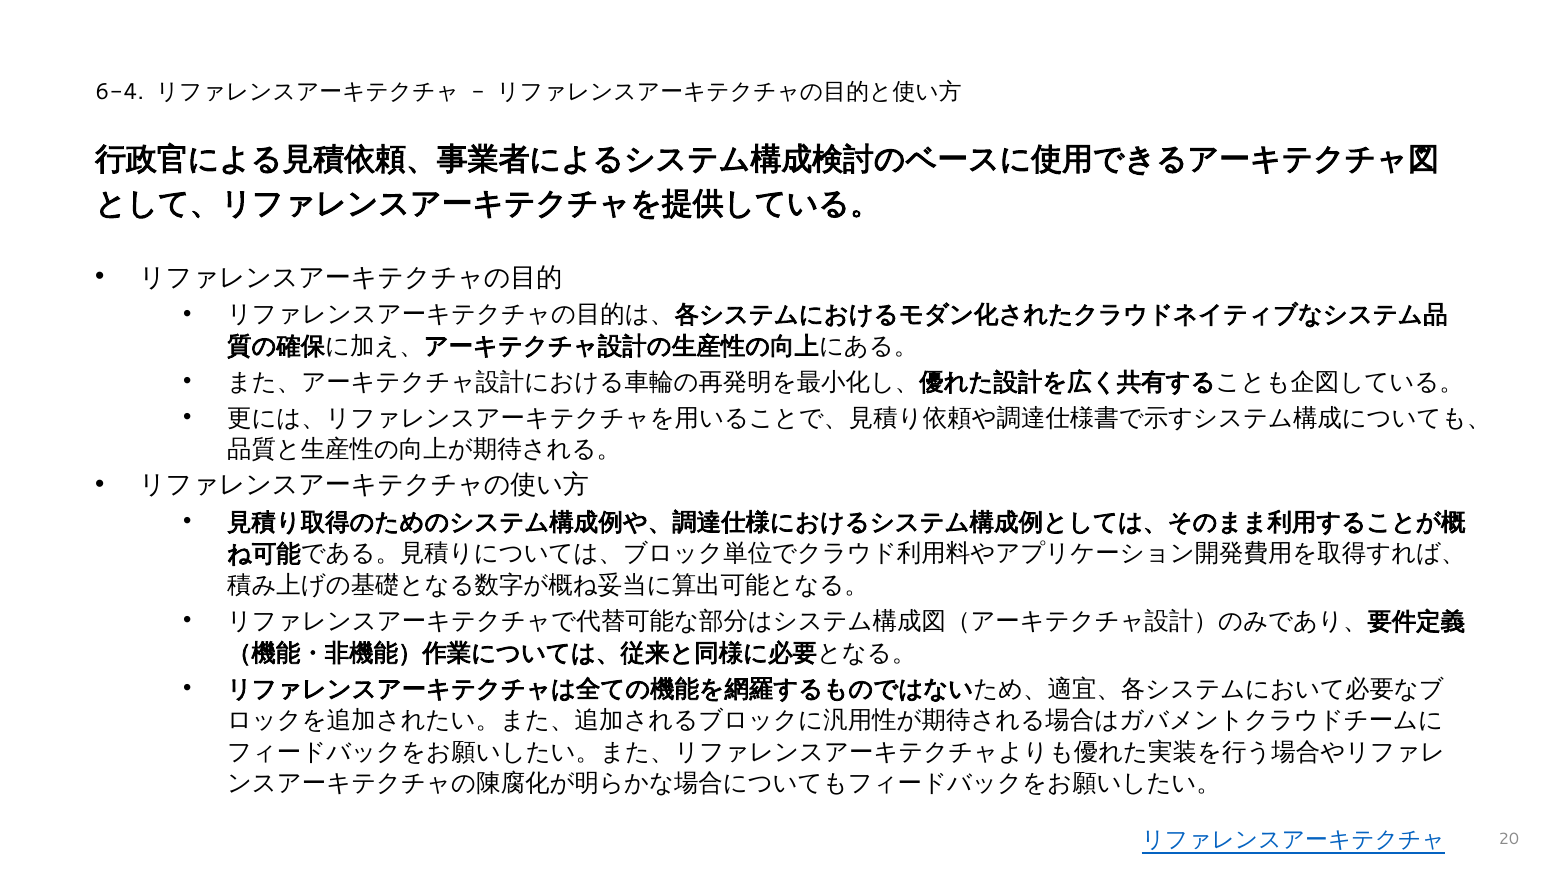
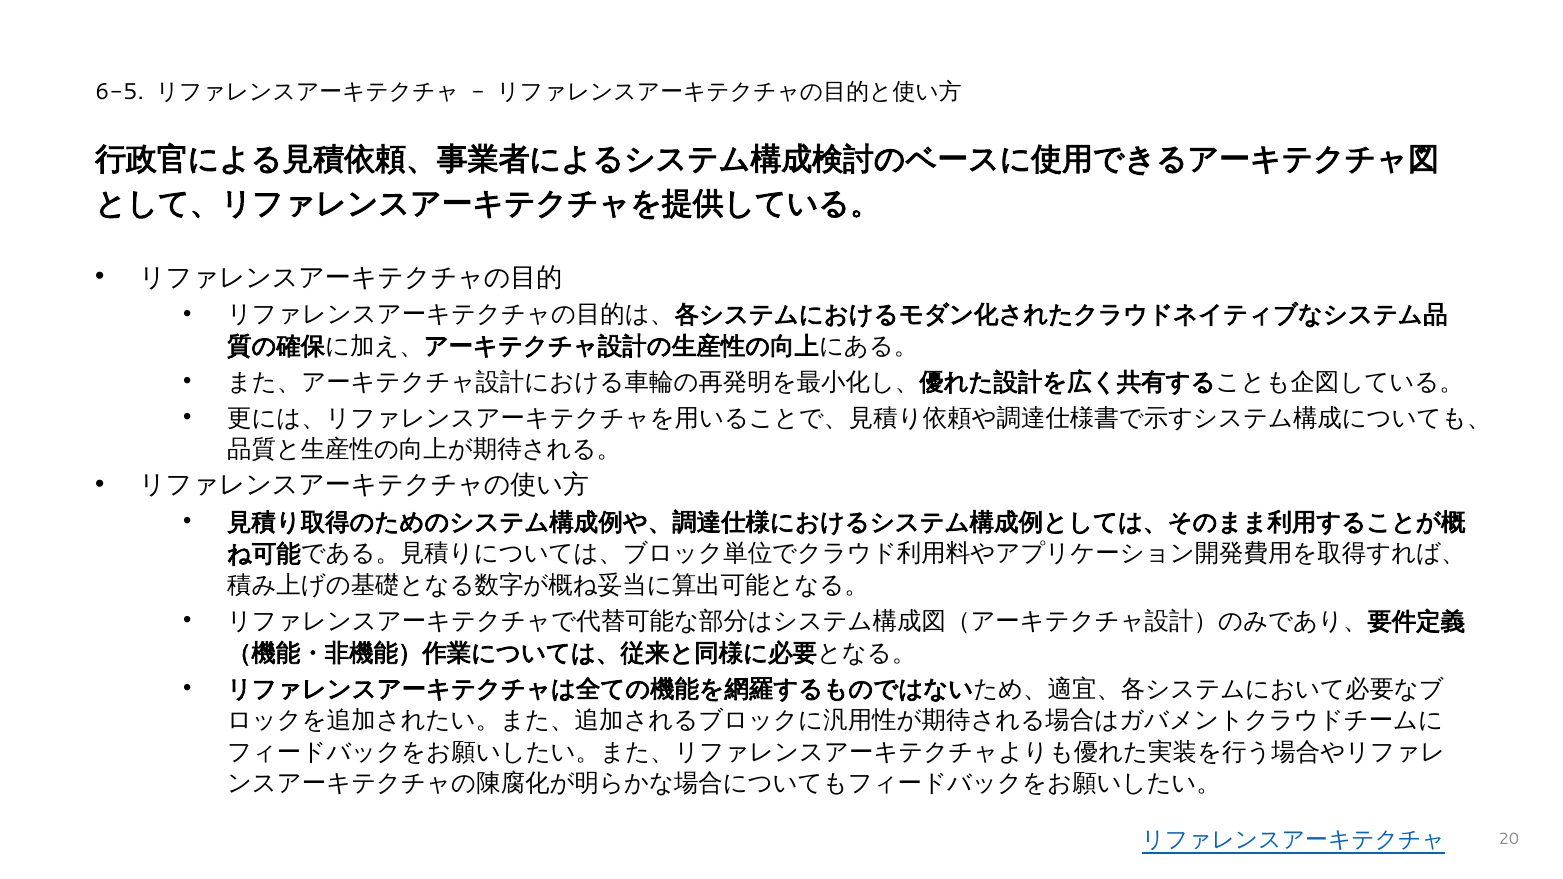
6-4: 6-4 -> 6-5 (120, 92)
